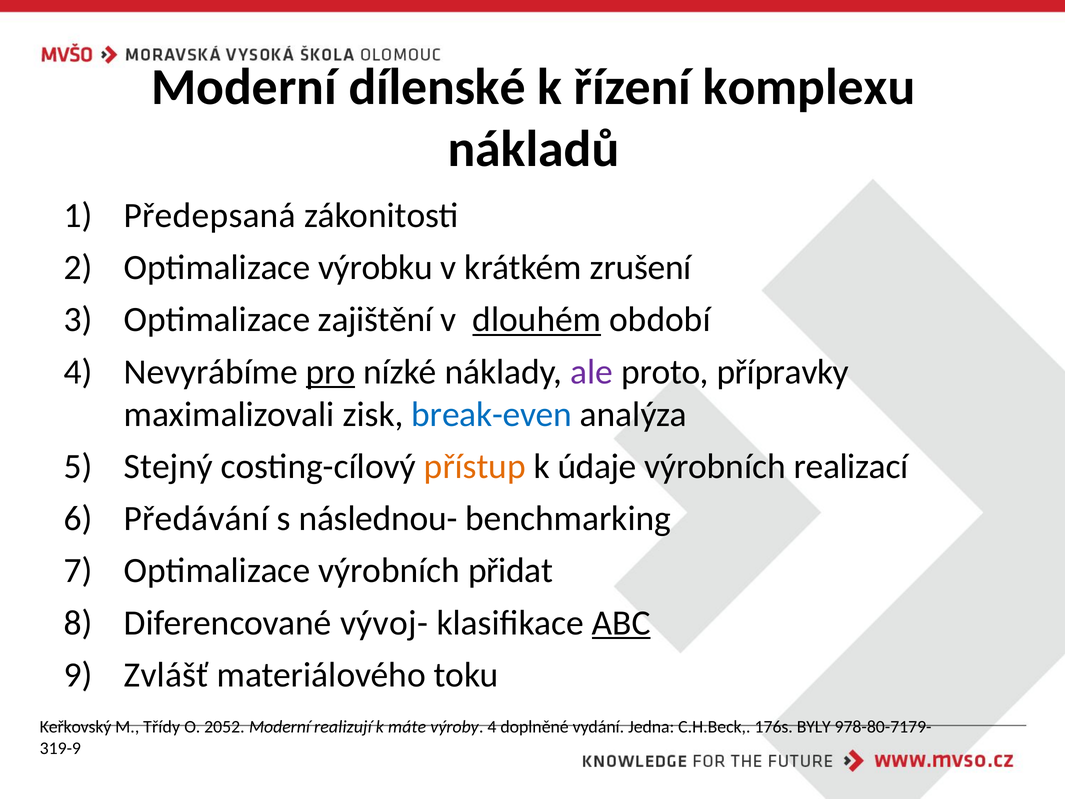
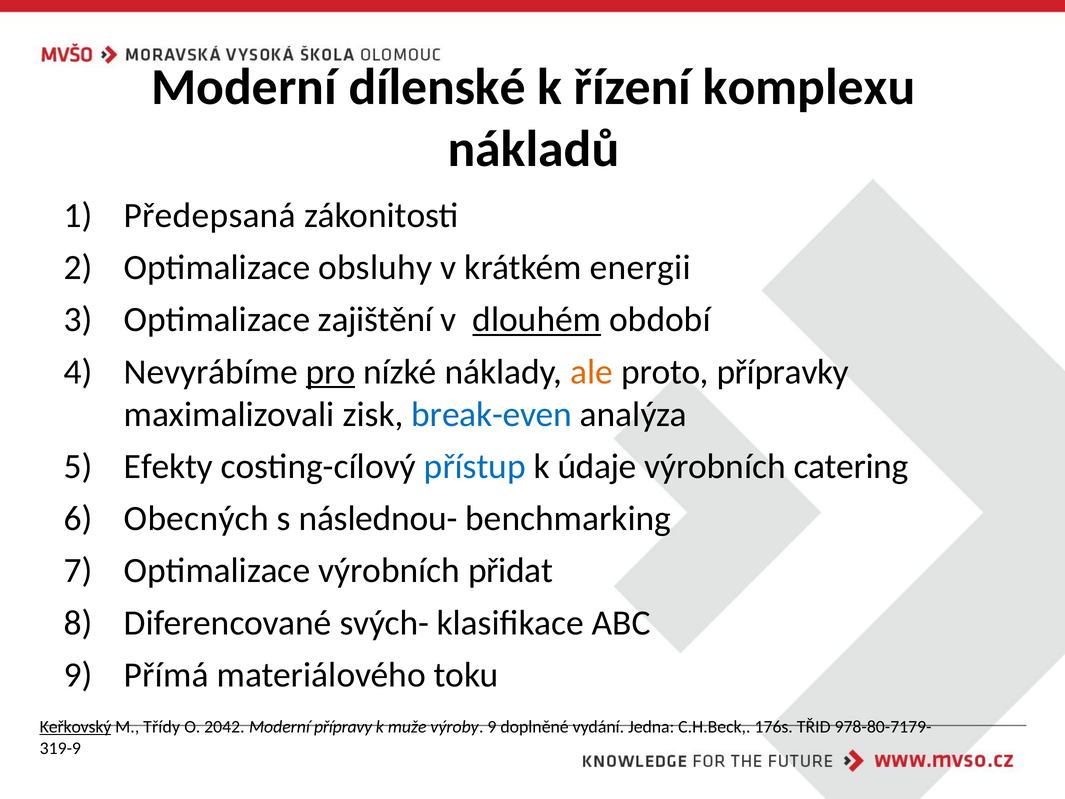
výrobku: výrobku -> obsluhy (375, 268)
zrušení: zrušení -> energii (640, 268)
ale colour: purple -> orange (592, 372)
Stejný: Stejný -> Efekty (168, 466)
přístup colour: orange -> blue (475, 466)
realizací: realizací -> catering (851, 466)
Předávání: Předávání -> Obecných (196, 518)
vývoj-: vývoj- -> svých- (384, 623)
ABC underline: present -> none (621, 623)
Zvlášť: Zvlášť -> Přímá (166, 675)
Keřkovský underline: none -> present (76, 727)
2052: 2052 -> 2042 (224, 727)
realizují: realizují -> přípravy (343, 727)
máte: máte -> muže (407, 727)
výroby 4: 4 -> 9 (492, 727)
BYLY: BYLY -> TŘID (814, 727)
